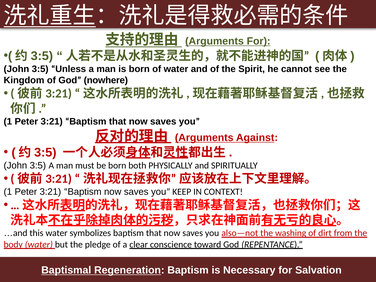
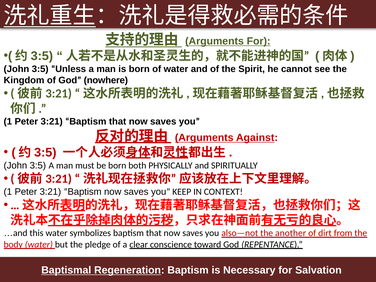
washing: washing -> another (291, 233)
